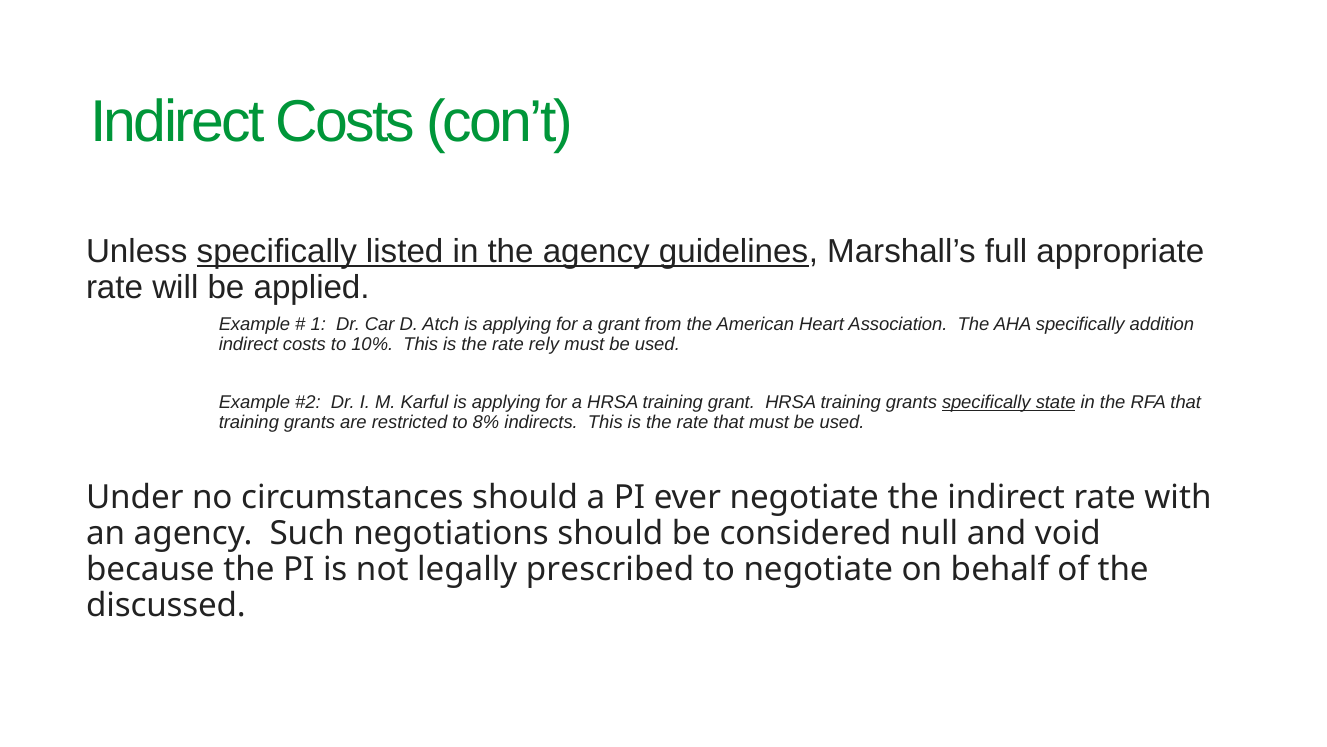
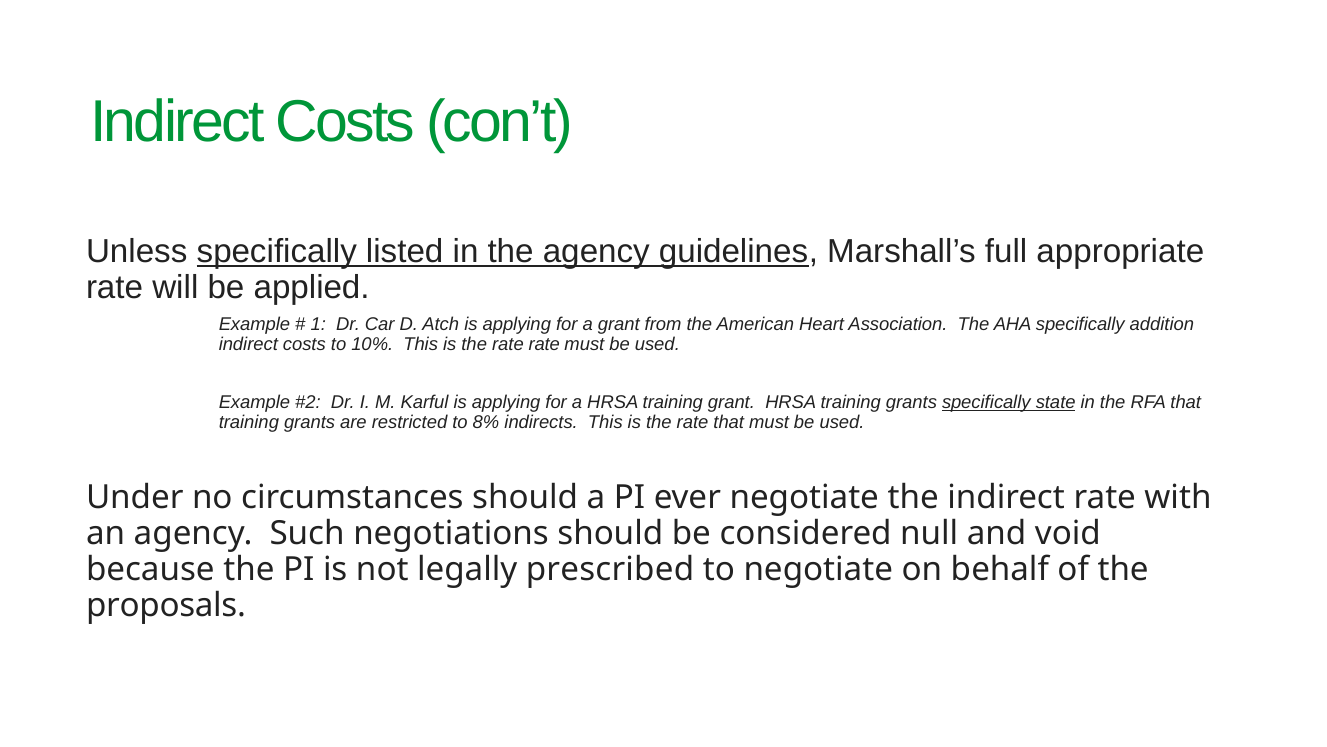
rate rely: rely -> rate (544, 344)
discussed: discussed -> proposals (166, 605)
